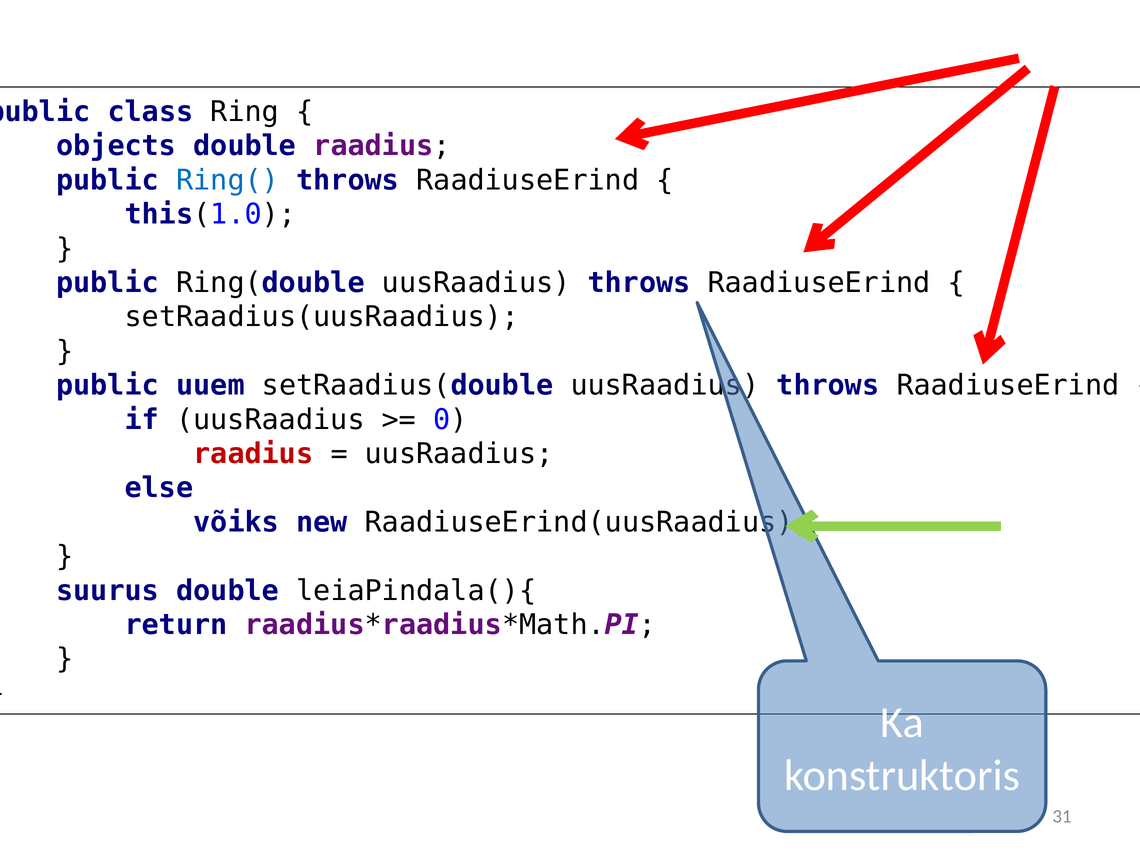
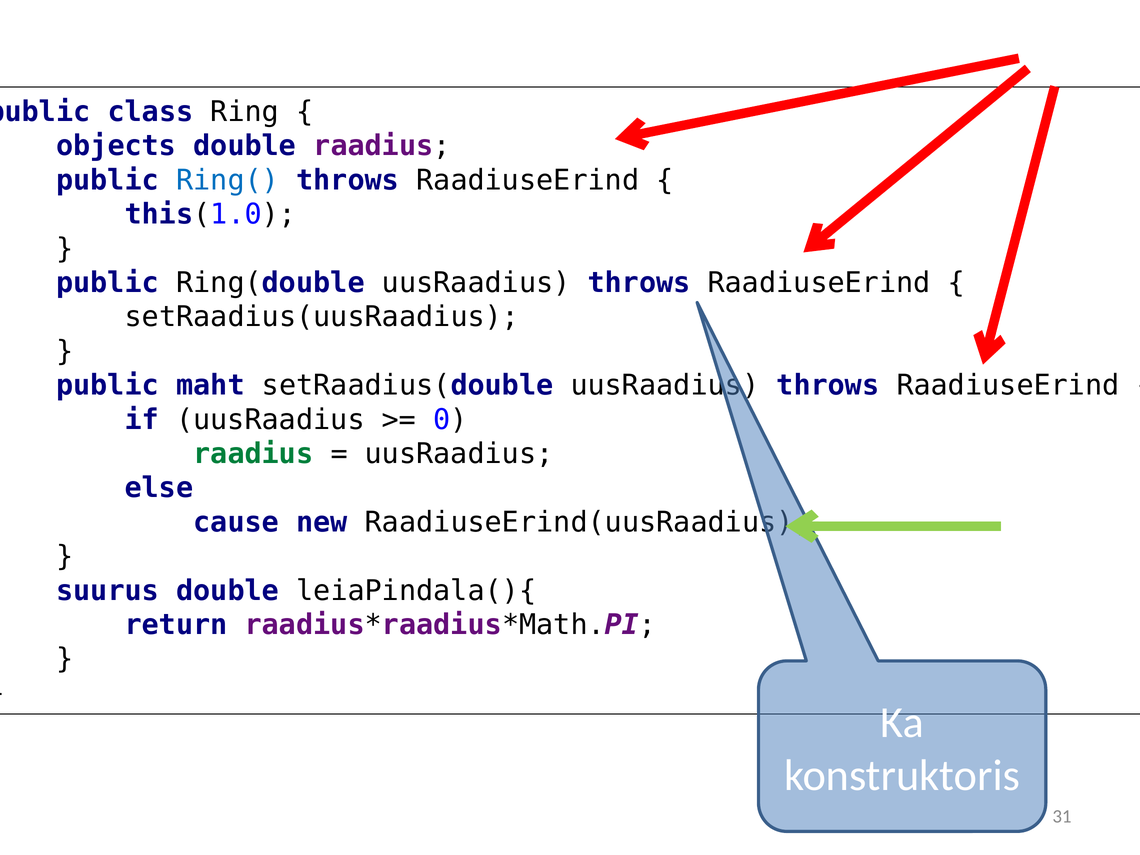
uuem: uuem -> maht (210, 385)
raadius colour: red -> green (253, 454)
võiks: võiks -> cause (236, 522)
